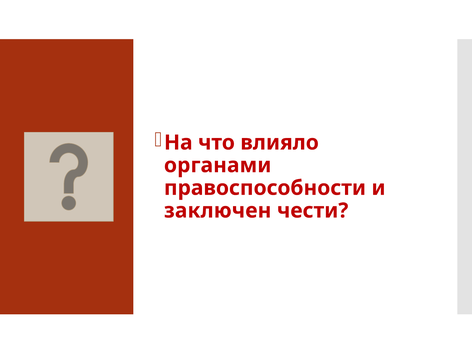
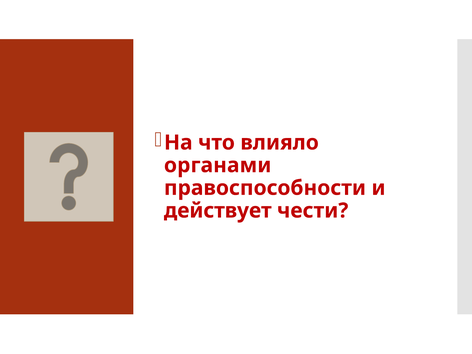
заключен: заключен -> действует (218, 211)
